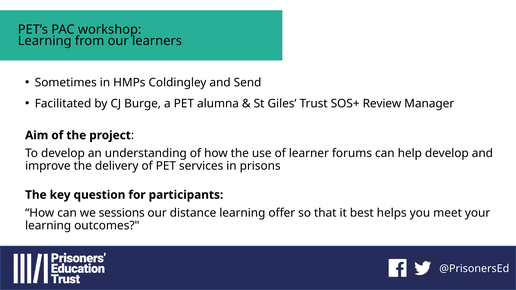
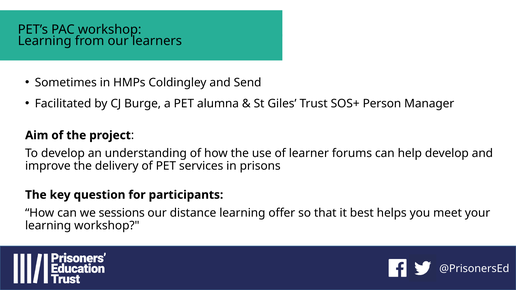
Review: Review -> Person (382, 104)
learning outcomes: outcomes -> workshop (107, 226)
